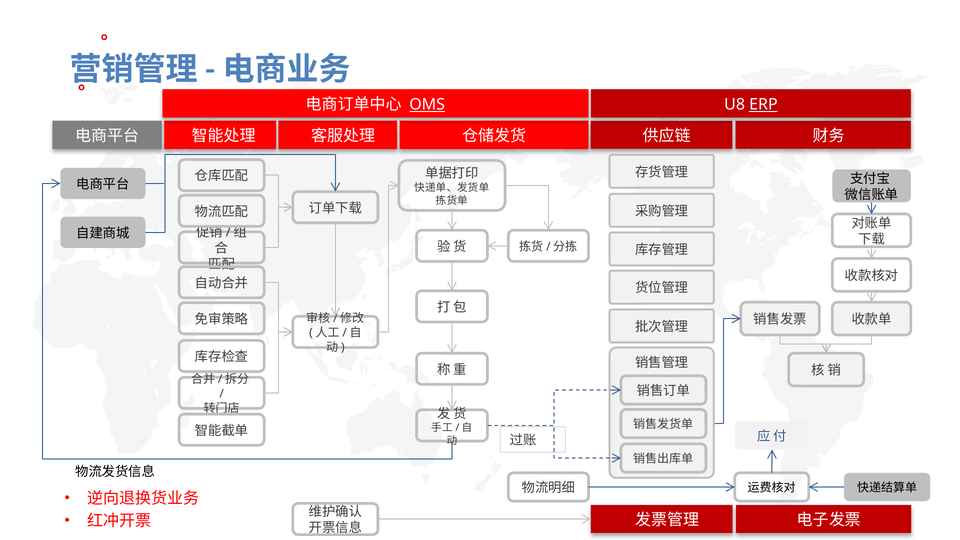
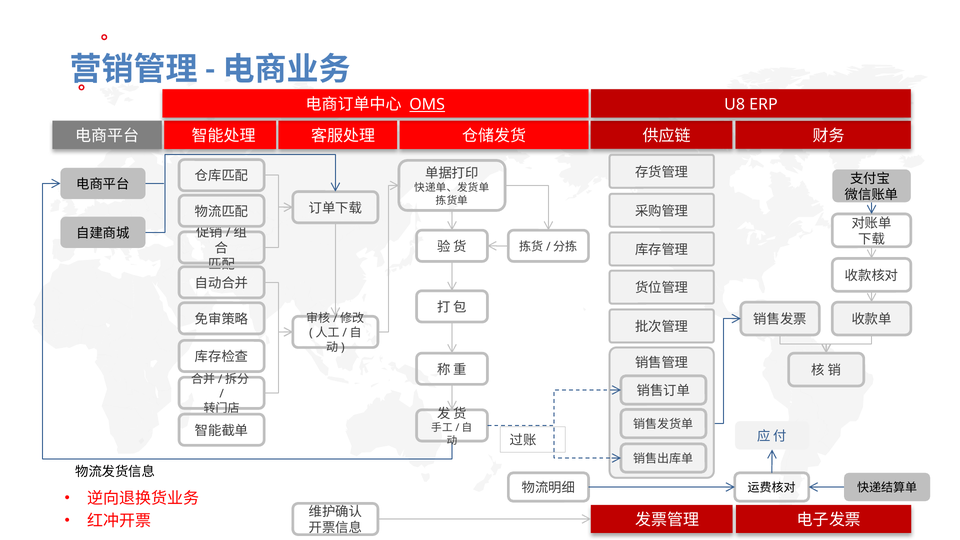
ERP underline: present -> none (763, 104)
